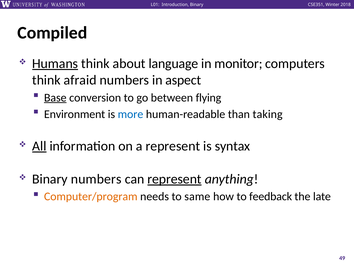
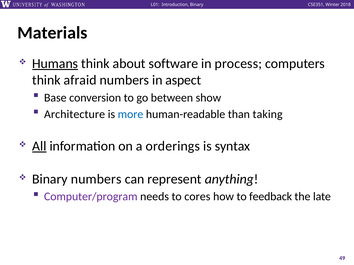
Compiled: Compiled -> Materials (52, 33)
language: language -> software (173, 64)
monitor: monitor -> process (238, 64)
Base underline: present -> none (55, 98)
flying: flying -> show (208, 98)
Environment: Environment -> Architecture (75, 114)
a represent: represent -> orderings (173, 146)
represent underline: present -> none (175, 179)
Computer/program colour: orange -> purple (91, 197)
same: same -> cores (197, 197)
